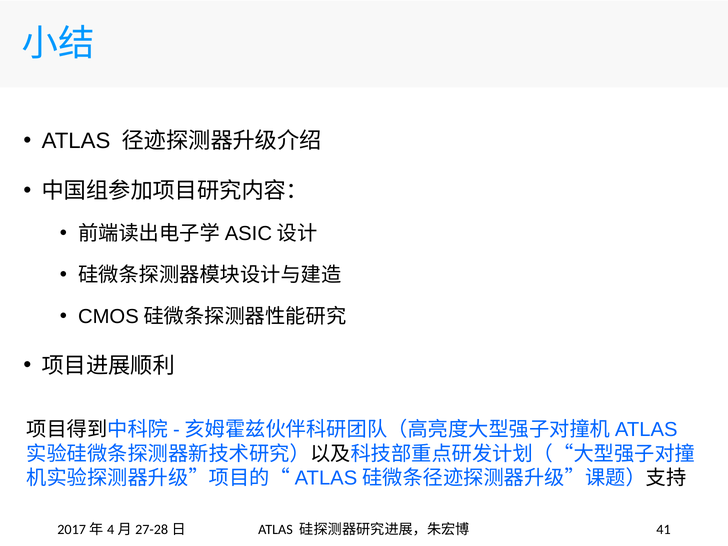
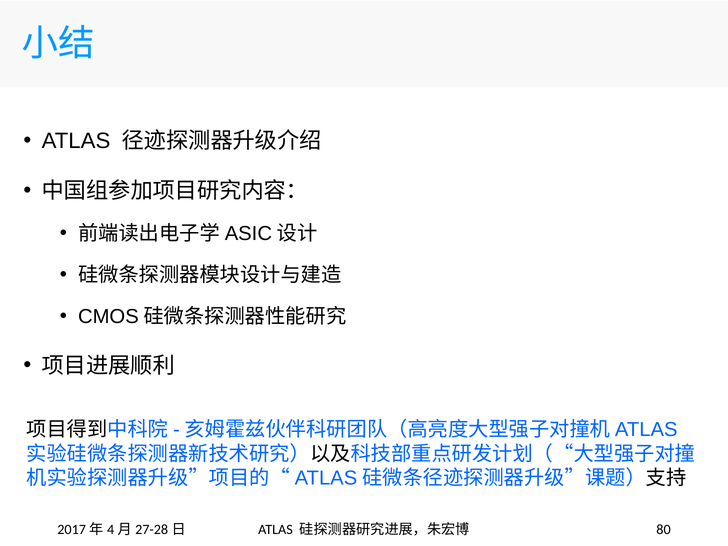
41: 41 -> 80 (664, 529)
